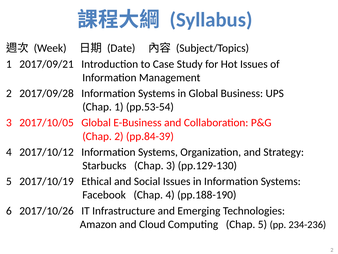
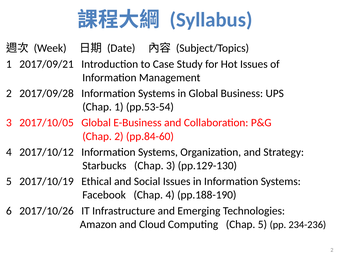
pp.84-39: pp.84-39 -> pp.84-60 (150, 136)
